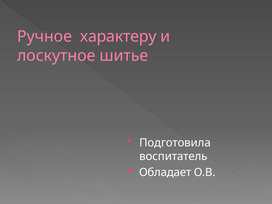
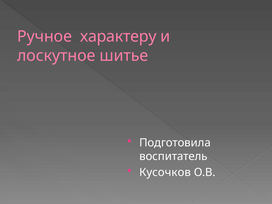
Обладает: Обладает -> Кусочков (165, 172)
